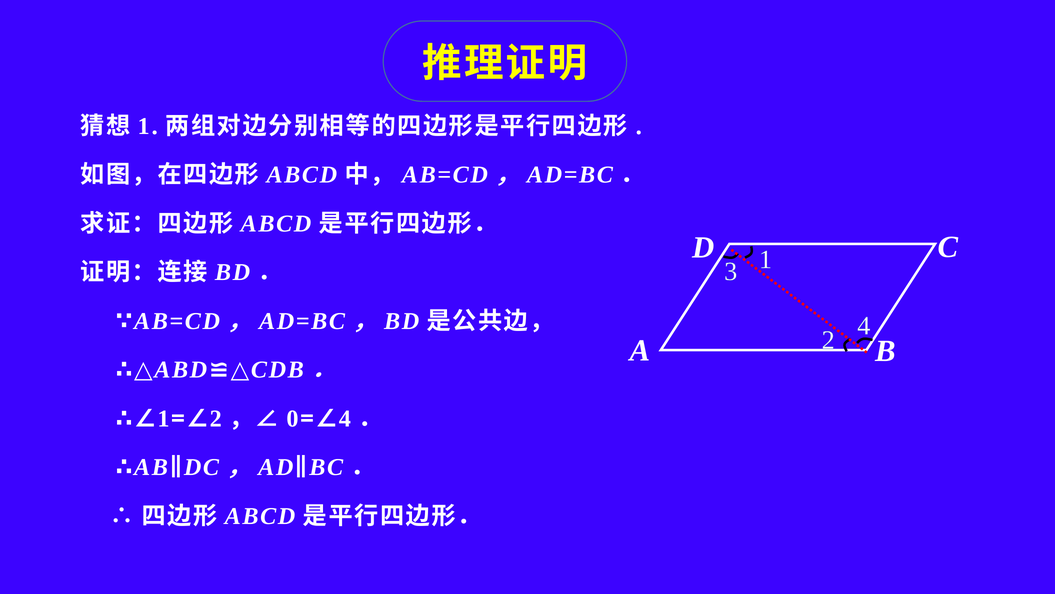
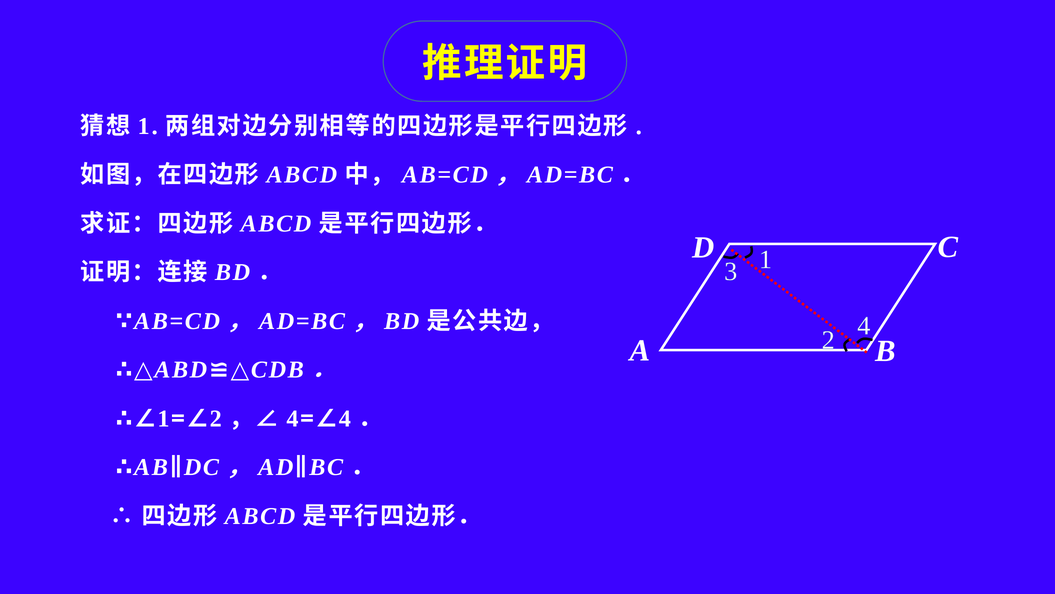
0: 0 -> 4 (293, 418)
